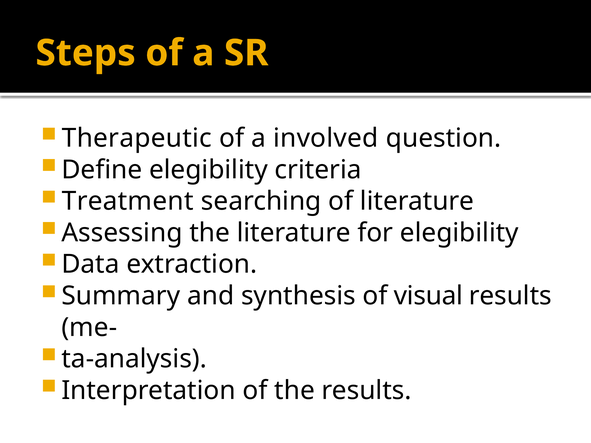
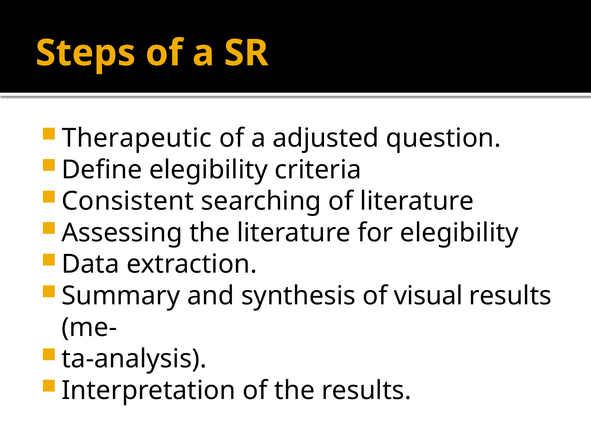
involved: involved -> adjusted (326, 138)
Treatment: Treatment -> Consistent (128, 201)
